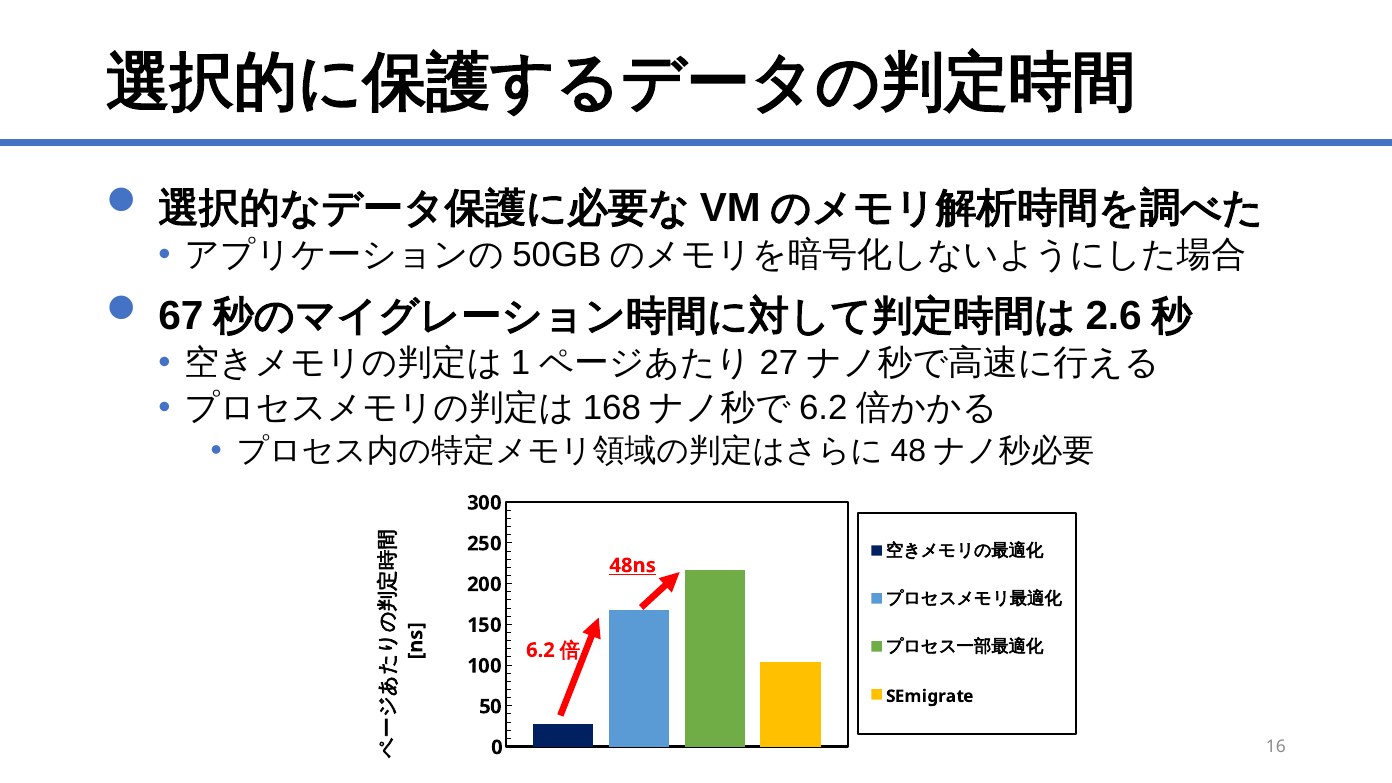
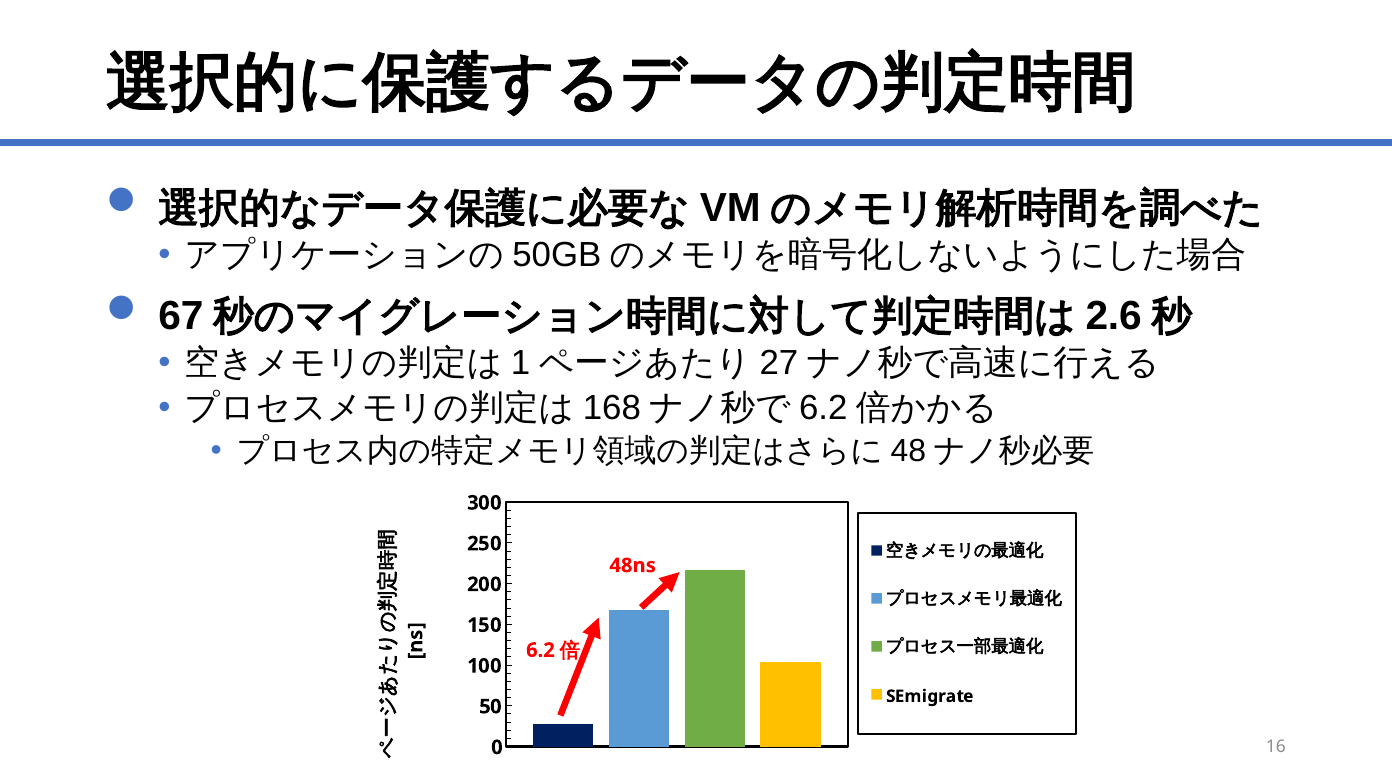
48ns underline: present -> none (633, 565)
